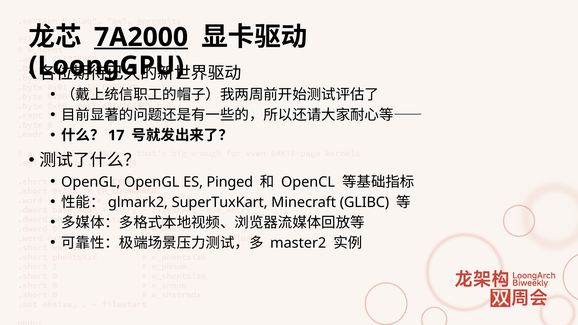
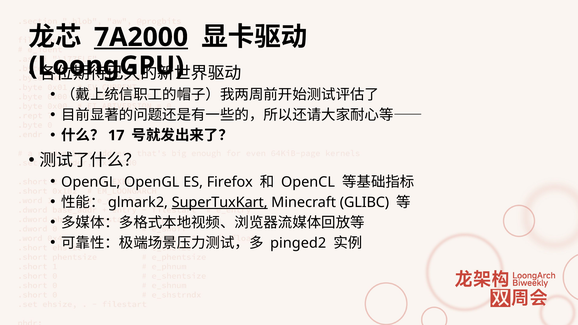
Pinged: Pinged -> Firefox (230, 182)
SuperTuxKart underline: none -> present (220, 202)
master2: master2 -> pinged2 (298, 243)
